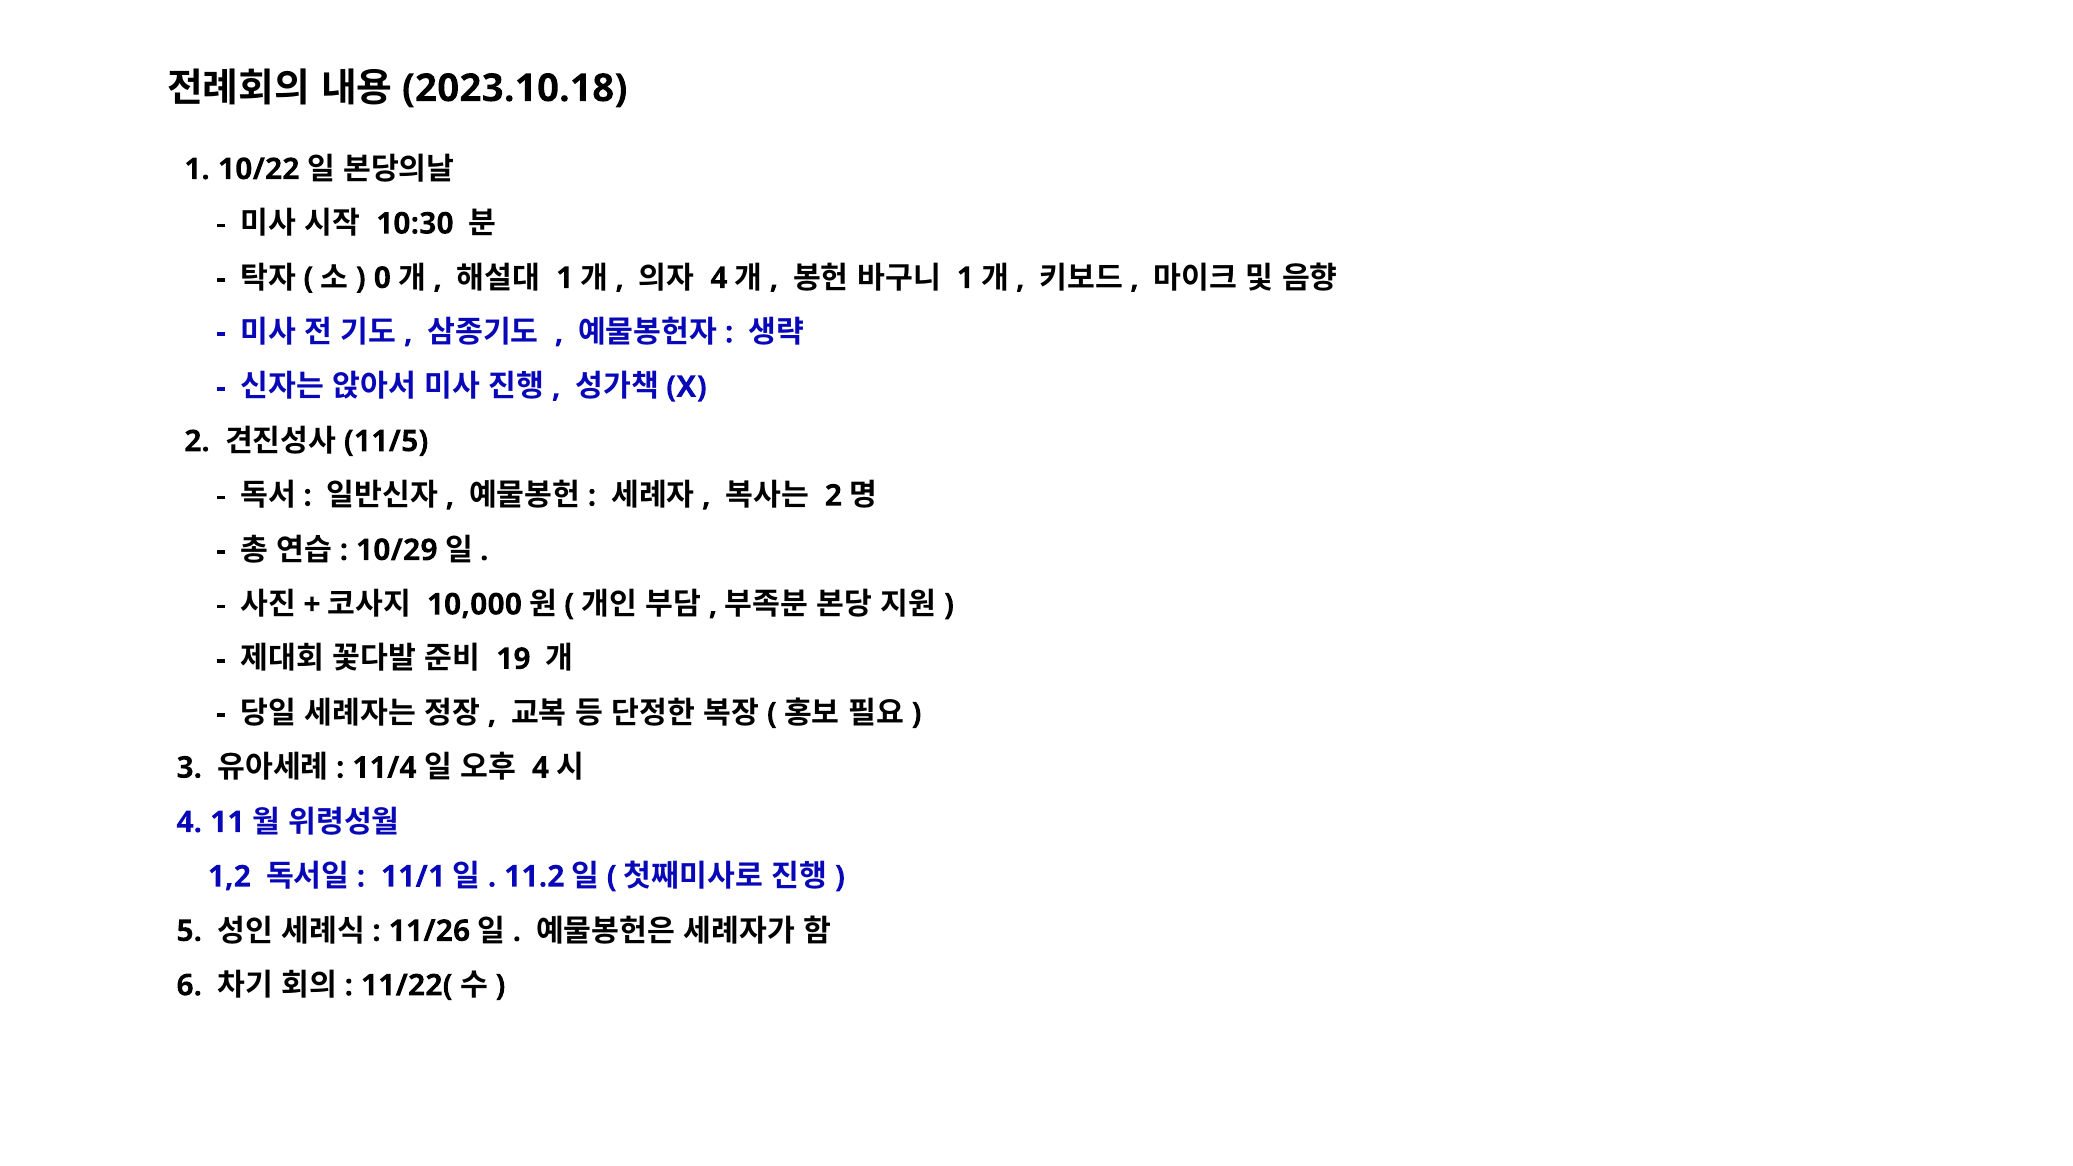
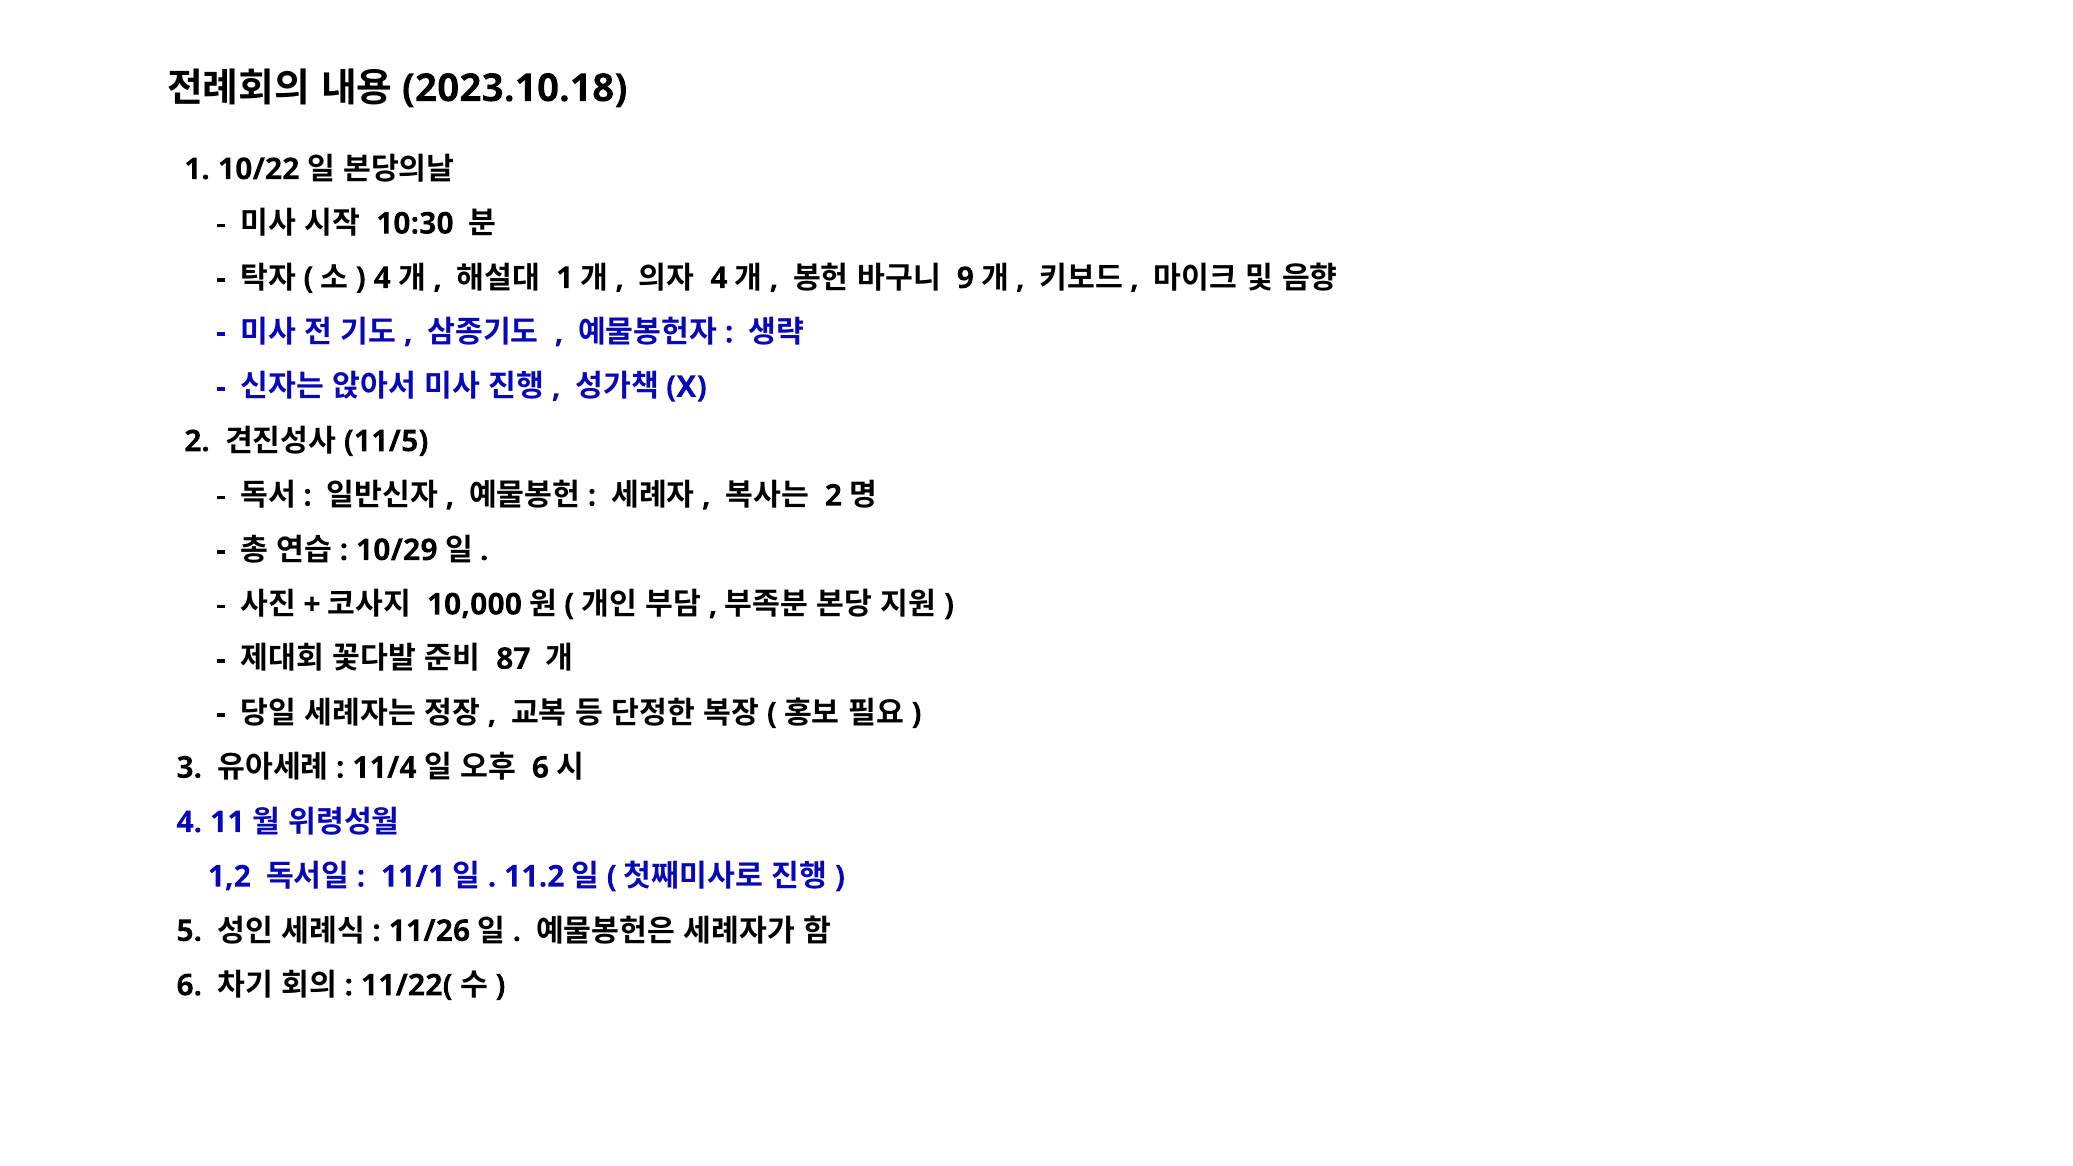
0: 0 -> 4 (382, 278)
1: 1 -> 9 (965, 278)
19: 19 -> 87 (513, 659)
4: 4 -> 6 (541, 768)
